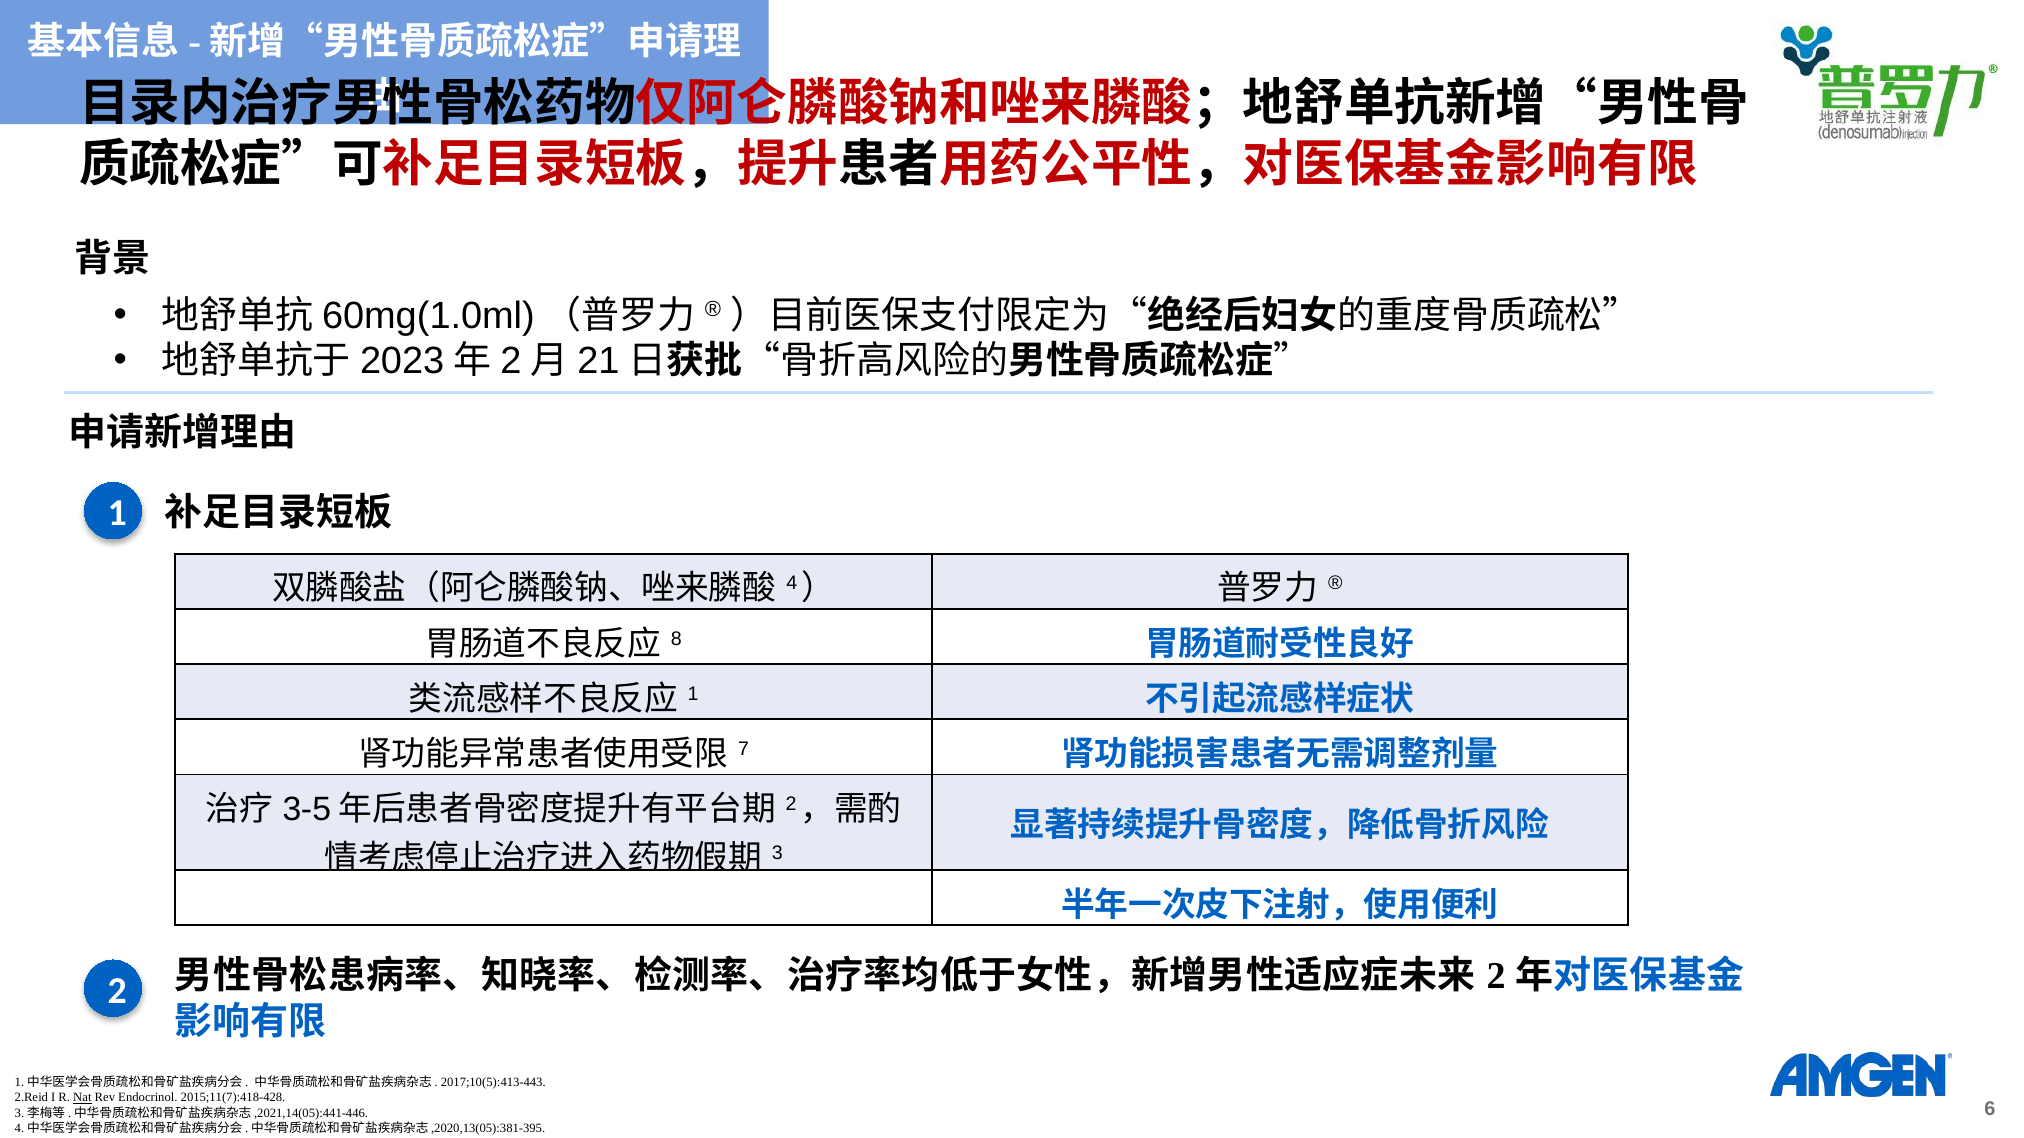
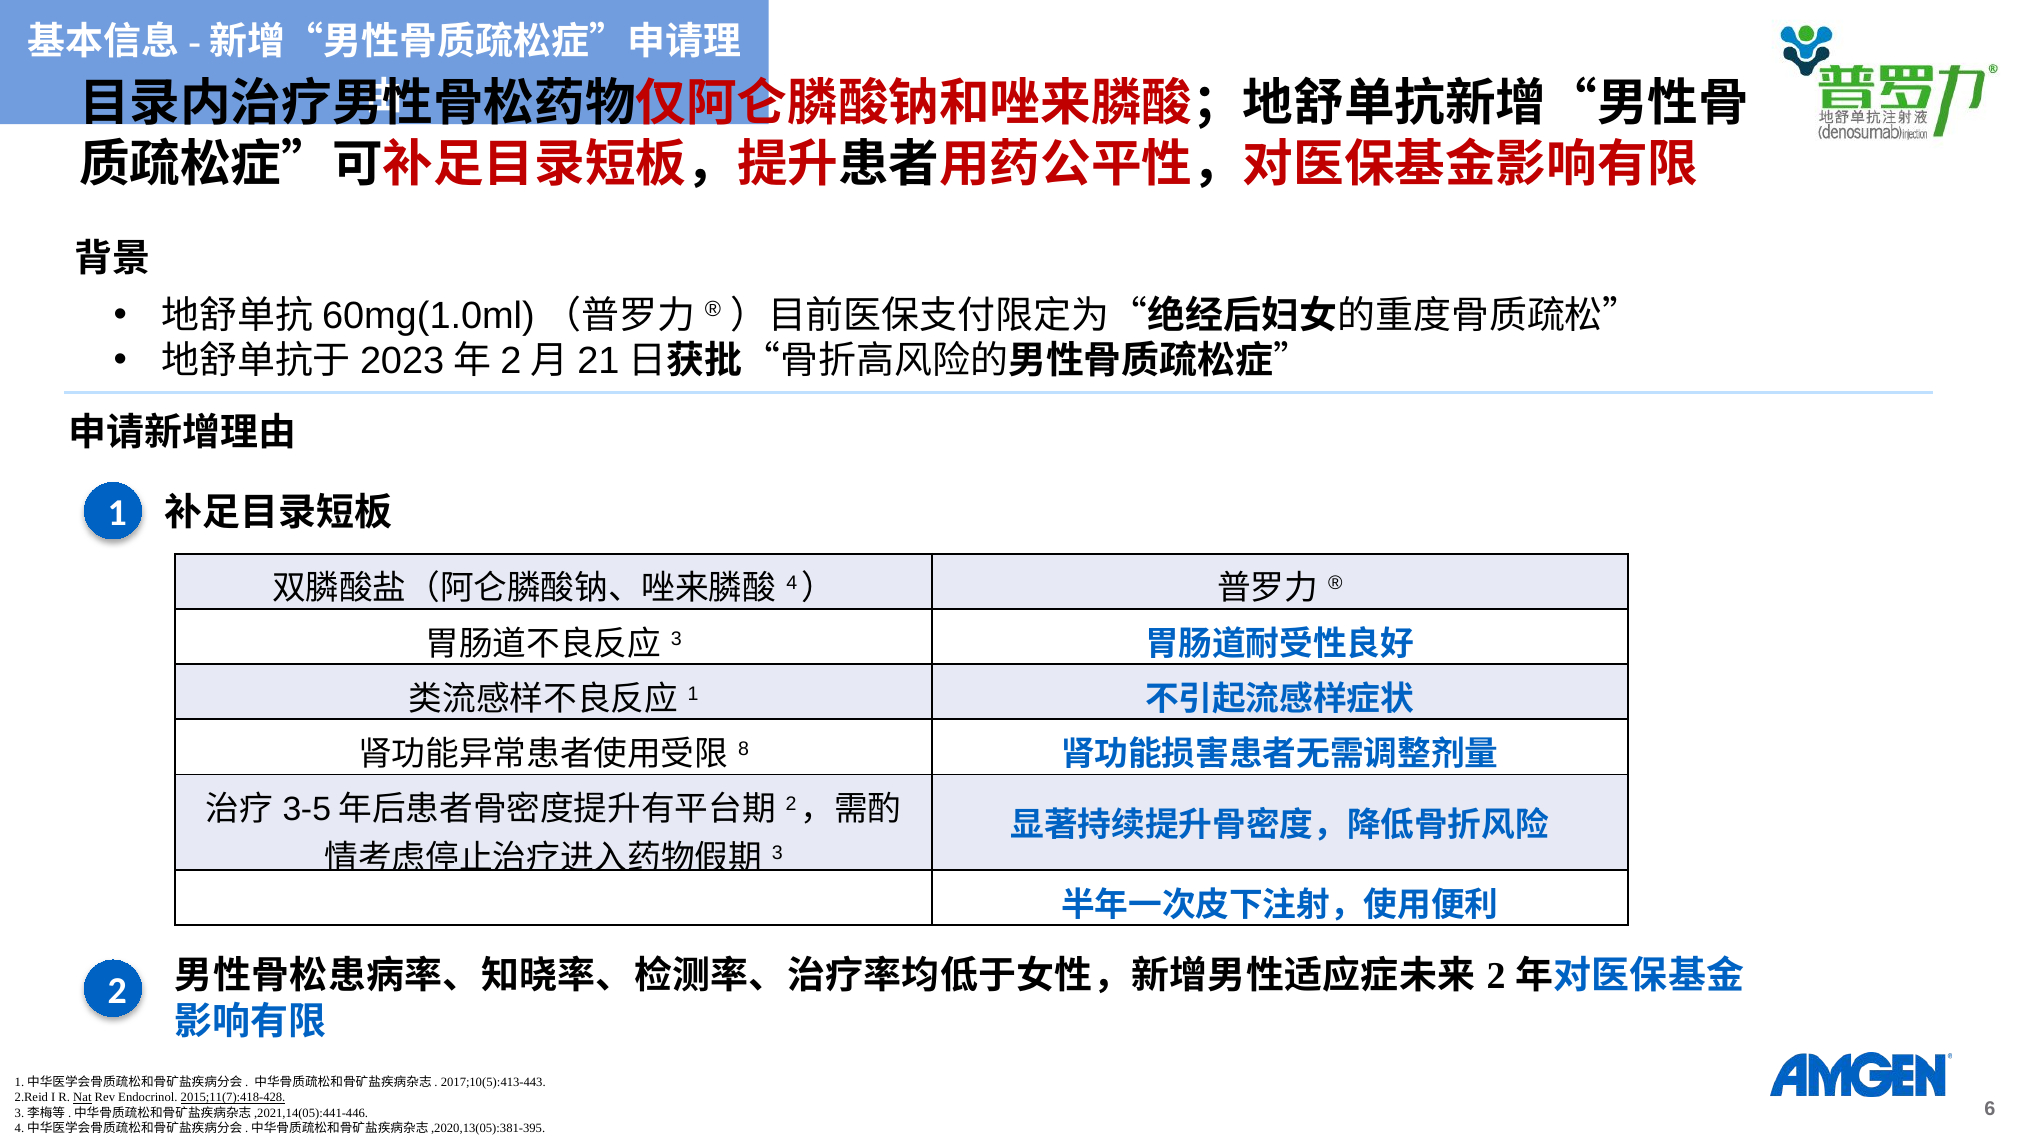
8: 8 -> 3 (676, 639)
7: 7 -> 8 (744, 749)
2015;11(7):418-428 underline: none -> present (233, 1098)
